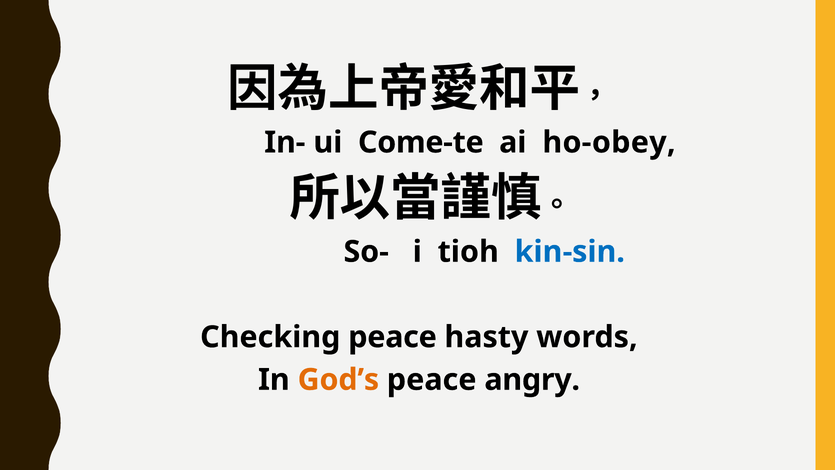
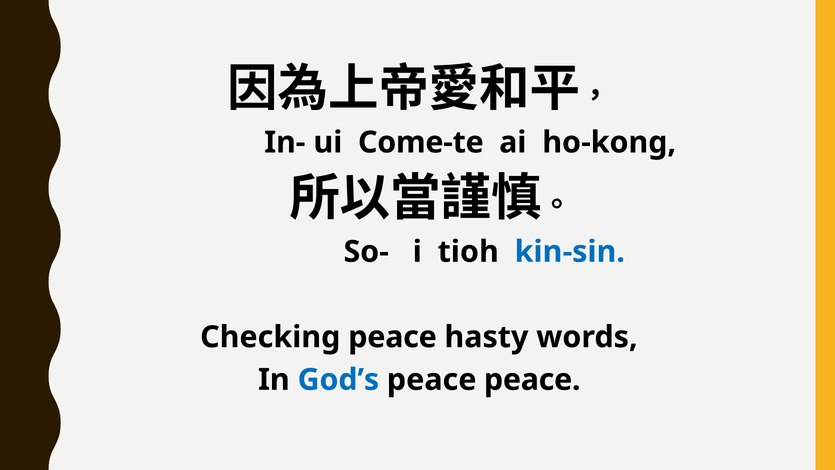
ho-obey: ho-obey -> ho-kong (609, 142)
God’s colour: orange -> blue (338, 380)
peace angry: angry -> peace (532, 380)
